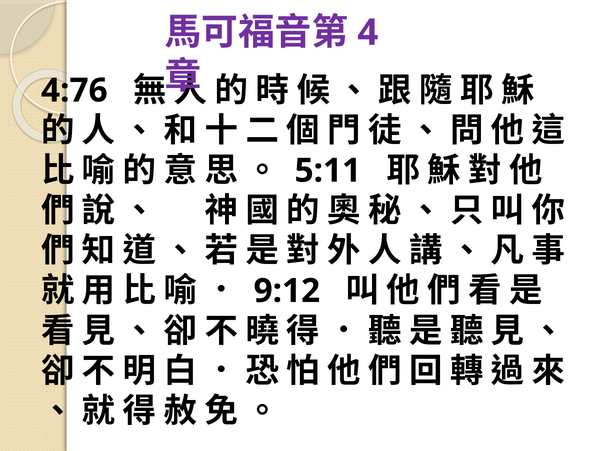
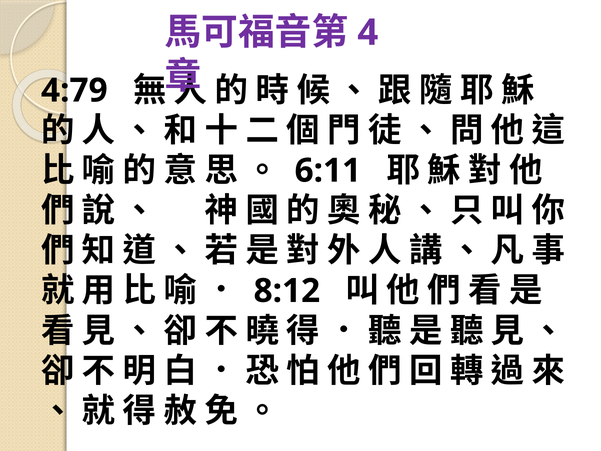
4:76: 4:76 -> 4:79 (74, 90)
5:11: 5:11 -> 6:11 (328, 171)
9:12: 9:12 -> 8:12 (287, 291)
